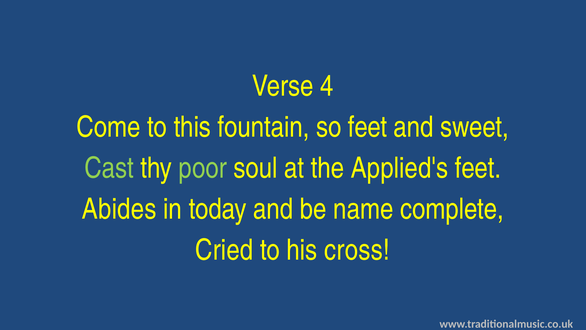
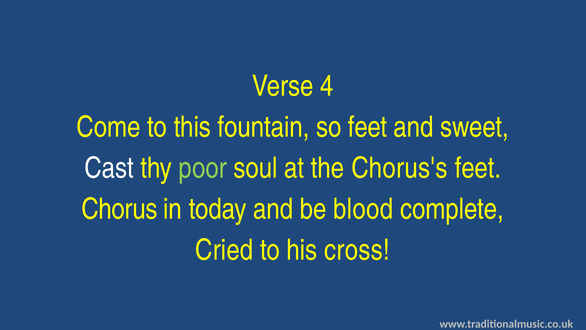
Cast colour: light green -> white (109, 168)
Applied's: Applied's -> Chorus's (399, 168)
Abides: Abides -> Chorus (119, 209)
name: name -> blood (363, 209)
